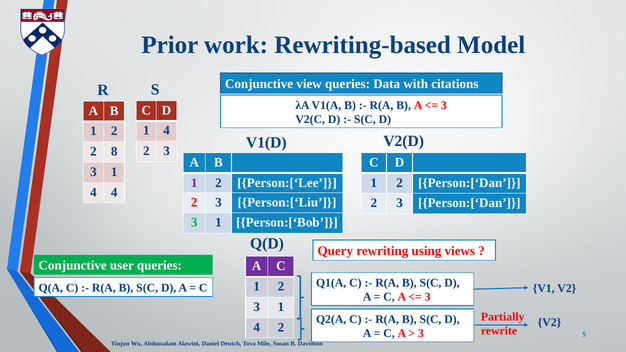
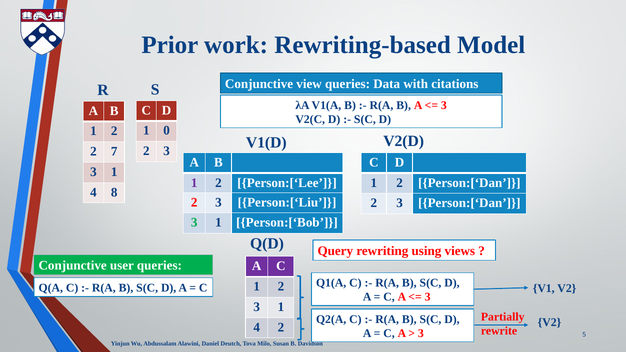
4: 4 -> 0 (167, 131)
8: 8 -> 7 (114, 152)
4 4: 4 -> 8 (114, 192)
